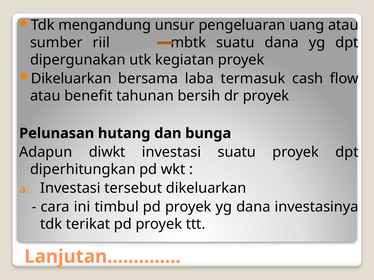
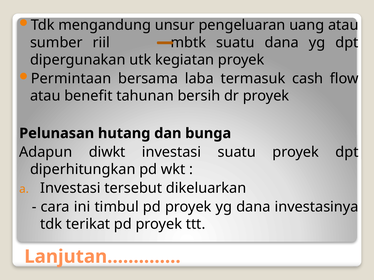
Dikeluarkan: Dikeluarkan -> Permintaan (71, 79)
